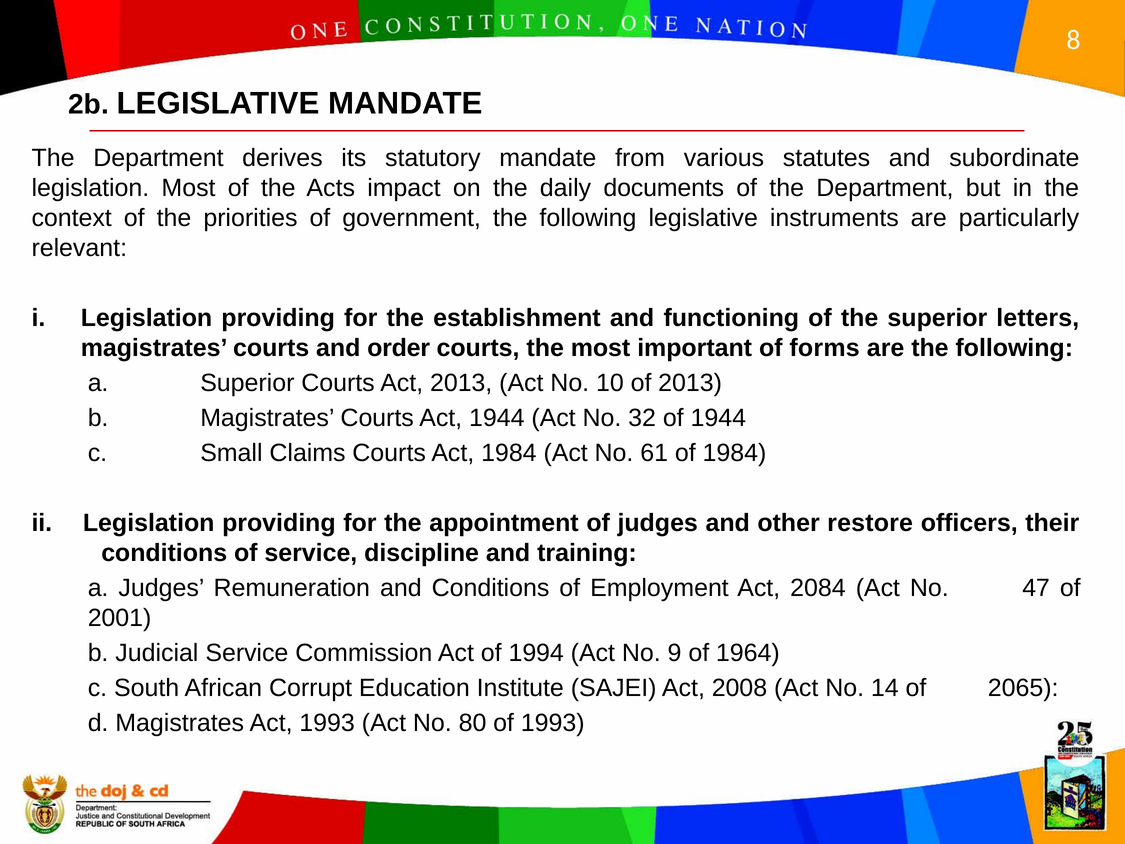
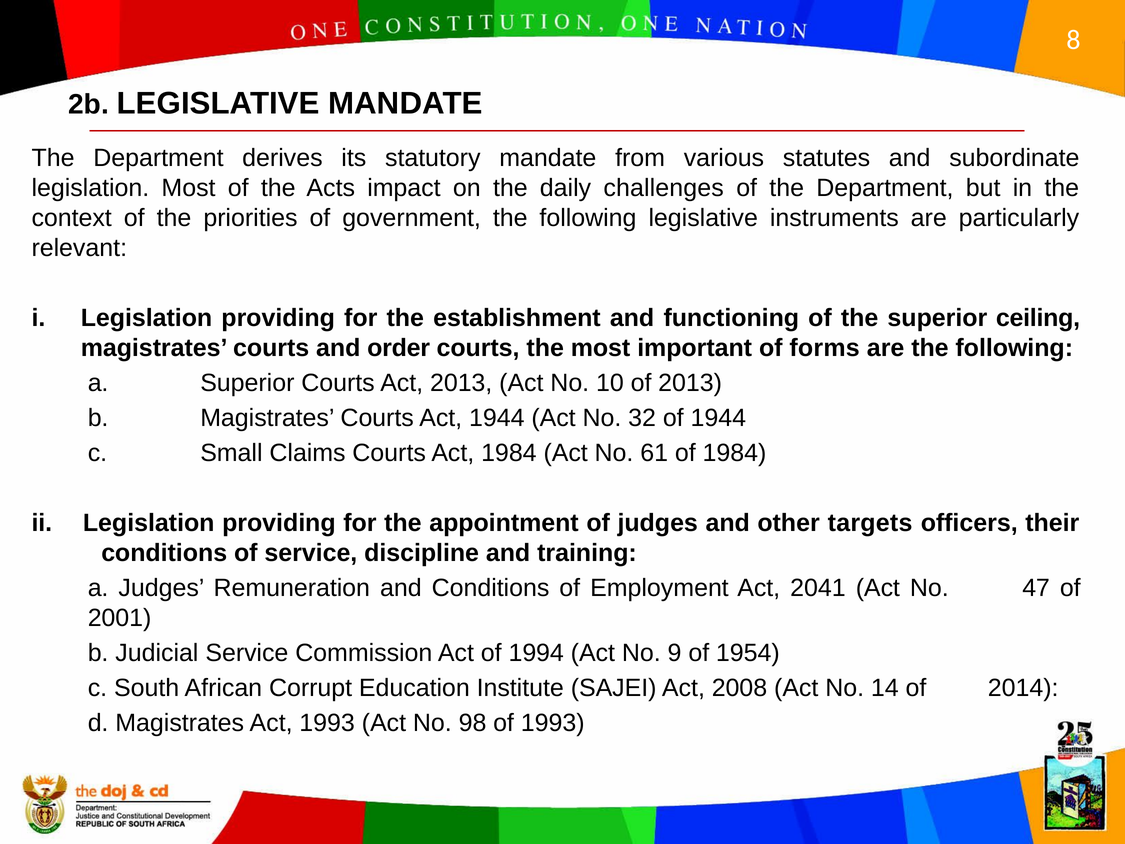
documents: documents -> challenges (664, 188)
letters: letters -> ceiling (1038, 318)
restore: restore -> targets (870, 523)
2084: 2084 -> 2041 (818, 588)
1964: 1964 -> 1954 (748, 653)
2065: 2065 -> 2014 (1023, 688)
80: 80 -> 98 (473, 723)
